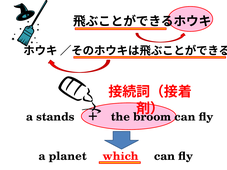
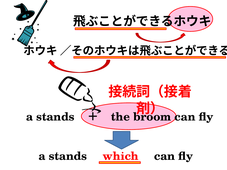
planet: planet -> stands (68, 156)
